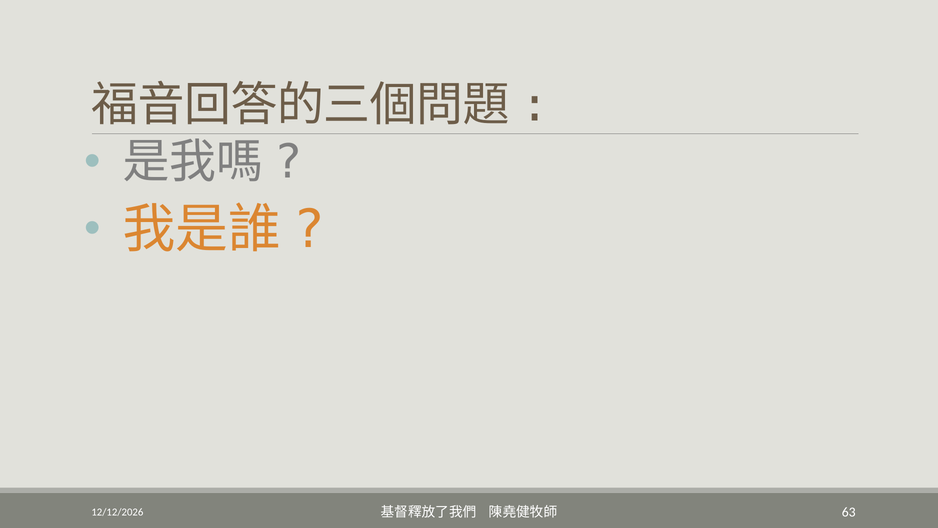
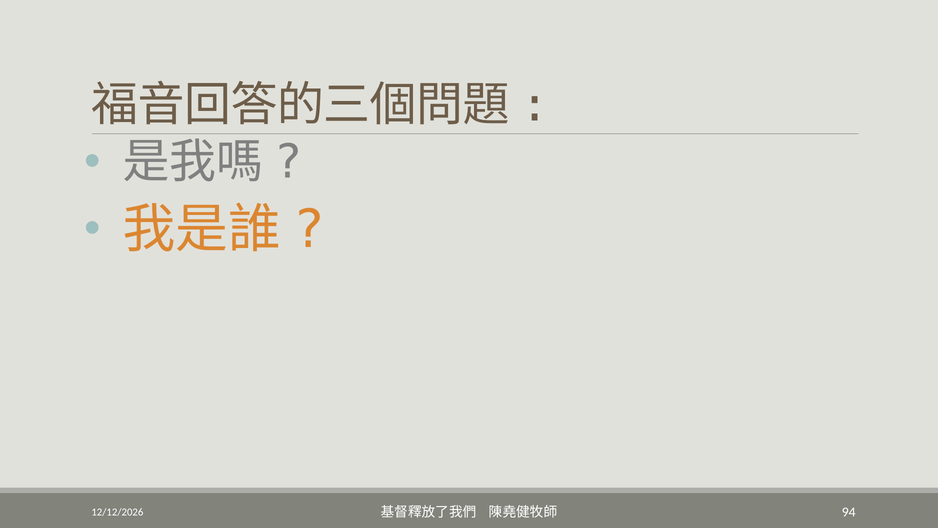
63: 63 -> 94 (849, 512)
